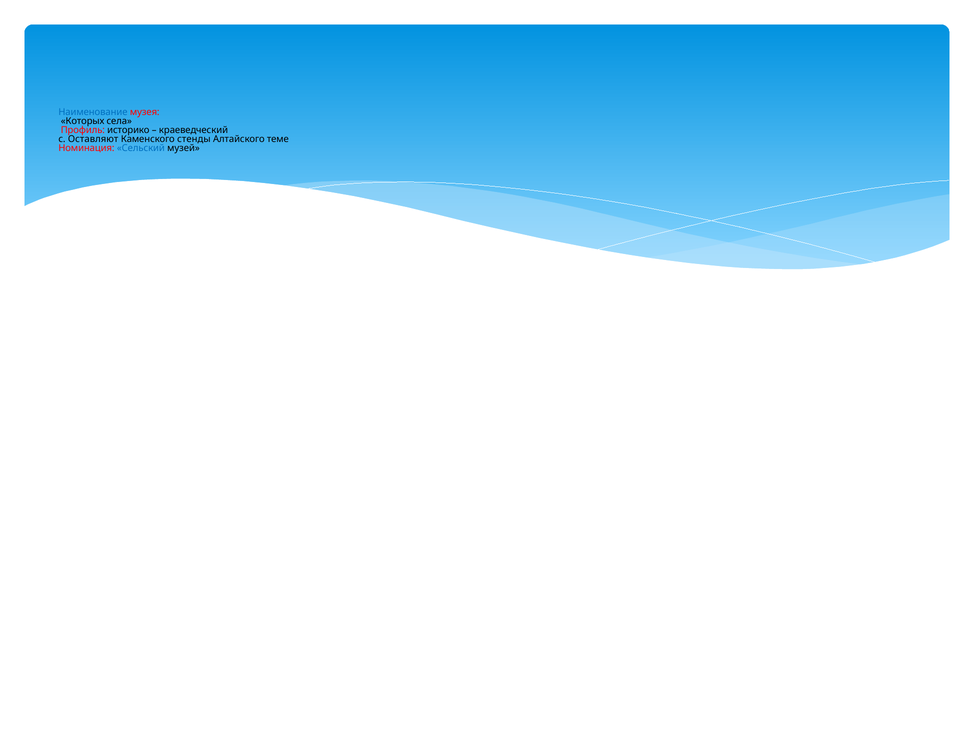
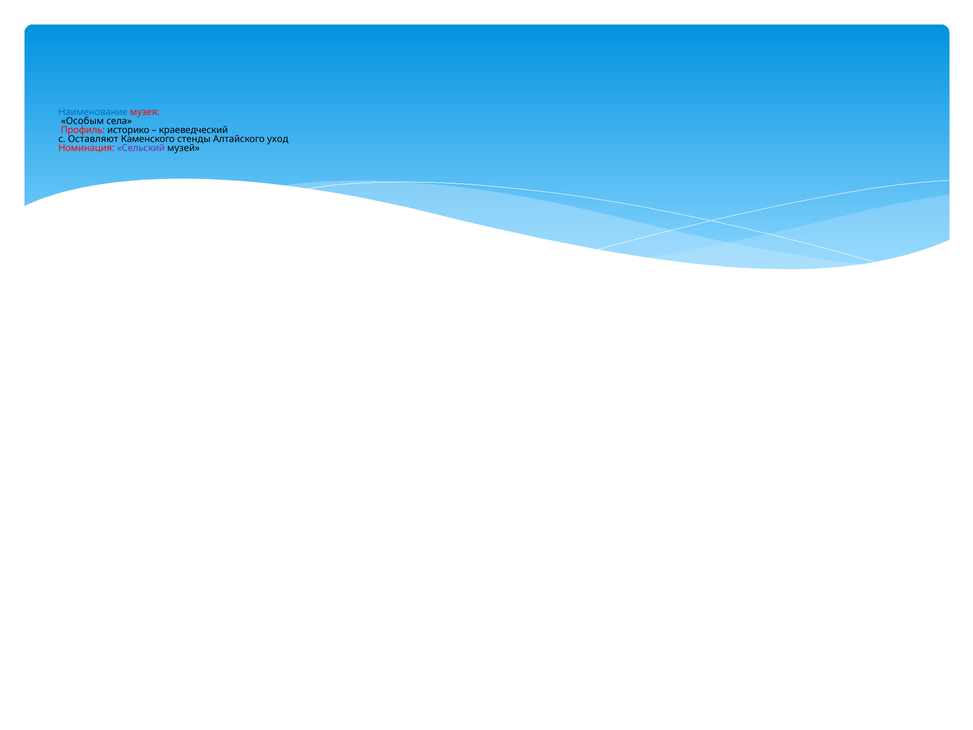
Которых: Которых -> Особым (83, 121)
теме: теме -> уход (278, 139)
Сельский colour: blue -> purple (141, 148)
